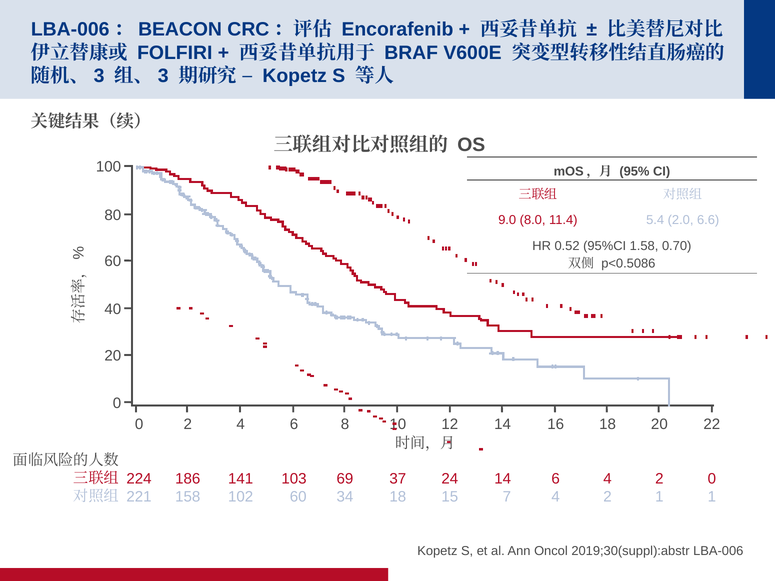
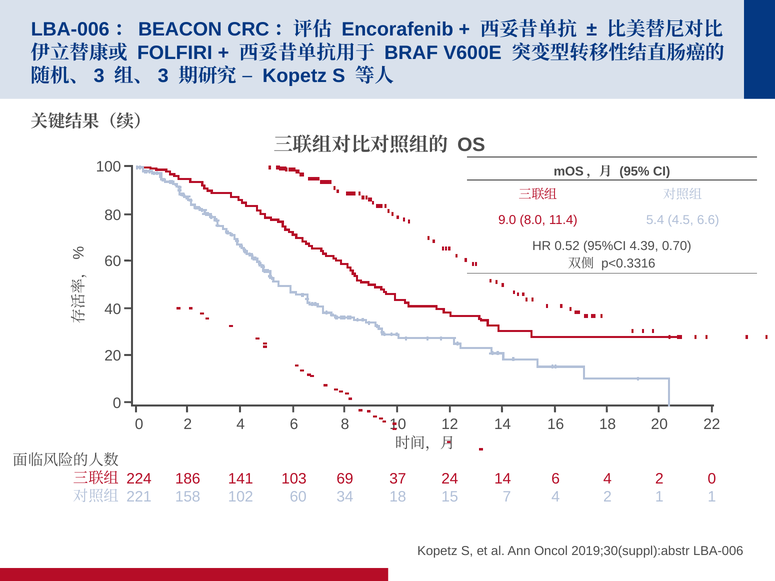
2.0: 2.0 -> 4.5 (681, 220)
1.58: 1.58 -> 4.39 (644, 246)
p<0.5086: p<0.5086 -> p<0.3316 (628, 264)
